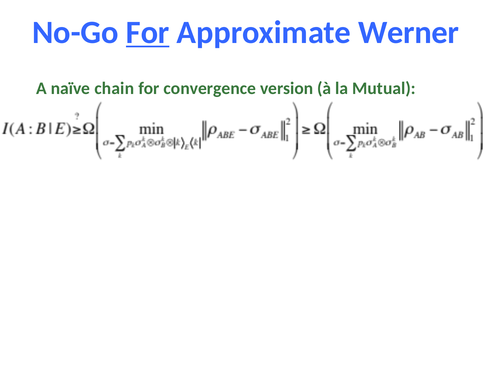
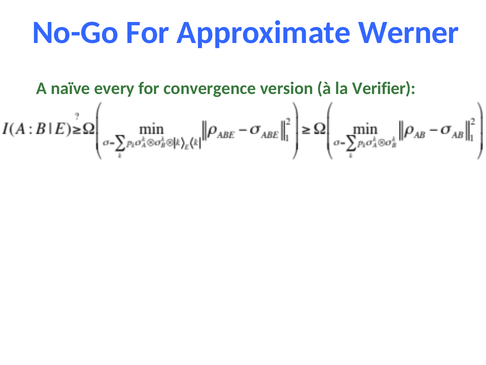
For underline: present -> none (148, 33)
chain: chain -> every (114, 88)
Mutual: Mutual -> Verifier (384, 88)
